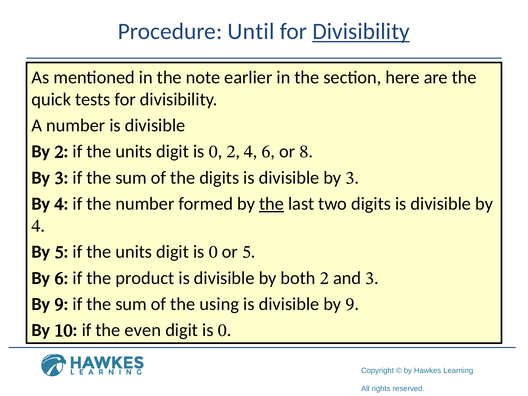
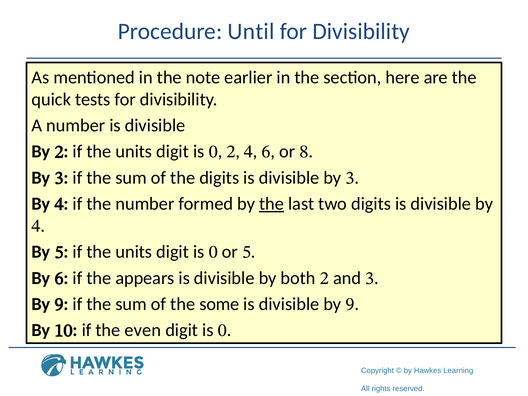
Divisibility underline: present -> none (361, 32)
product: product -> appears (145, 278)
using: using -> some (219, 304)
